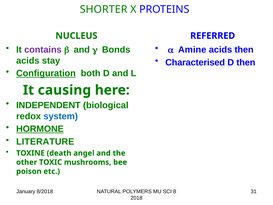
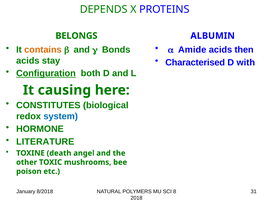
SHORTER: SHORTER -> DEPENDS (104, 9)
NUCLEUS: NUCLEUS -> BELONGS (76, 36)
REFERRED: REFERRED -> ALBUMIN (213, 36)
contains colour: purple -> orange (43, 50)
Amine: Amine -> Amide (192, 50)
D then: then -> with (246, 62)
INDEPENDENT: INDEPENDENT -> CONSTITUTES (48, 105)
HORMONE underline: present -> none (40, 129)
